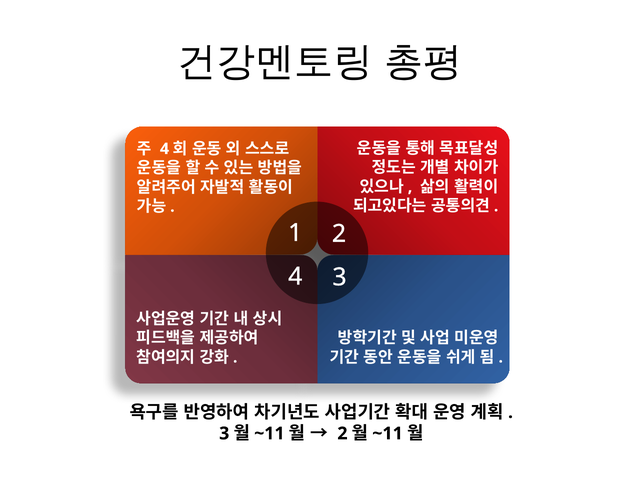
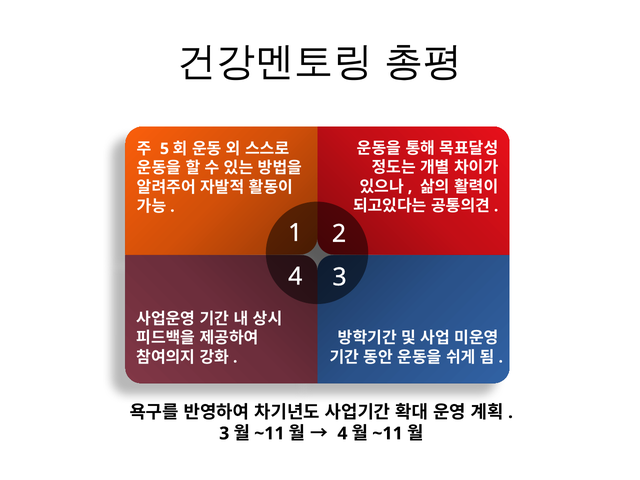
4: 4 -> 5 (165, 149)
2: 2 -> 4 (342, 433)
